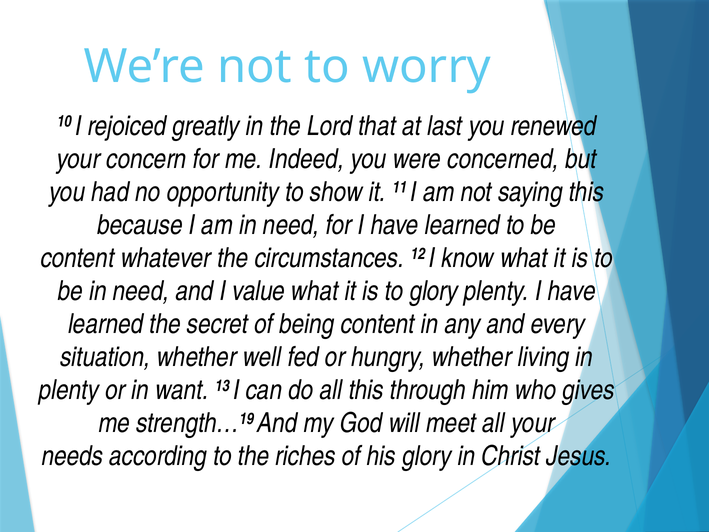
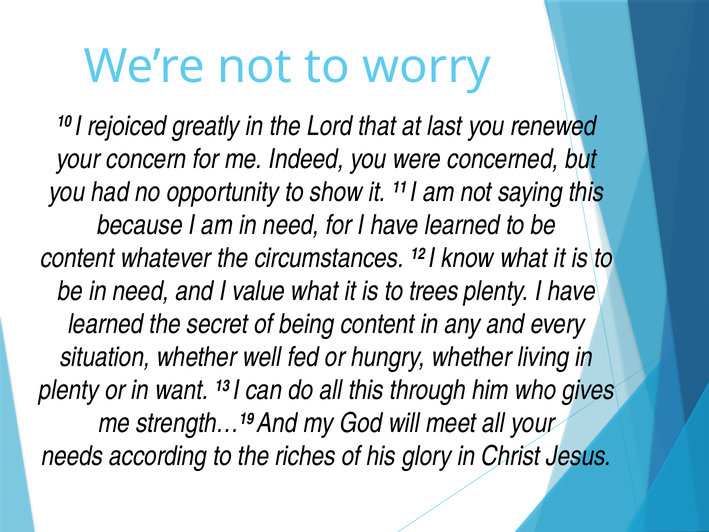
to glory: glory -> trees (434, 291)
